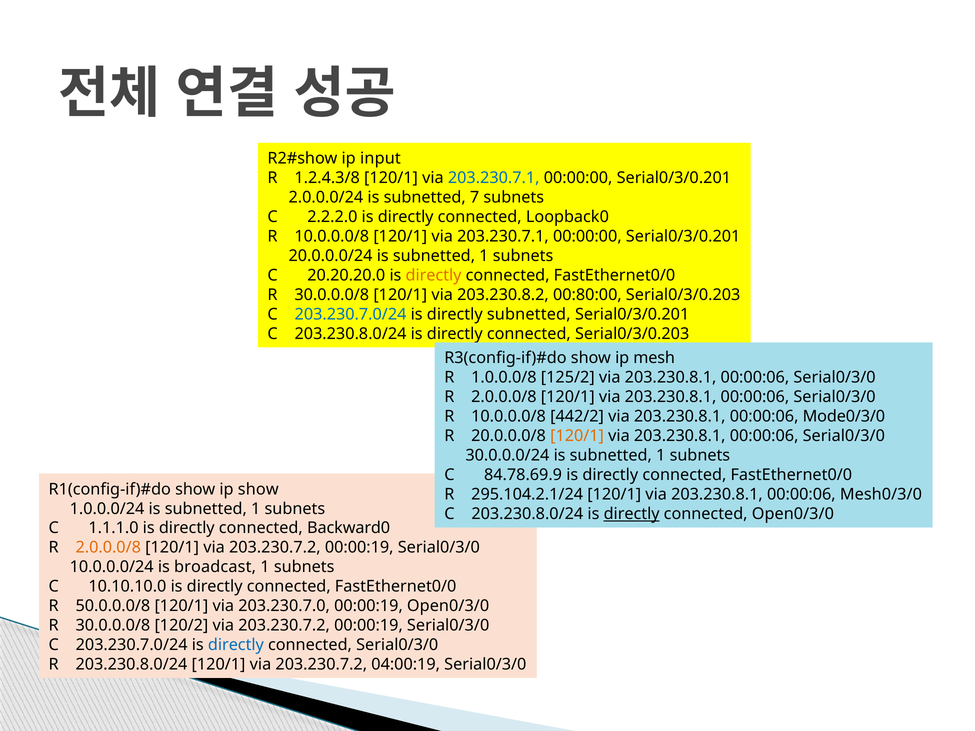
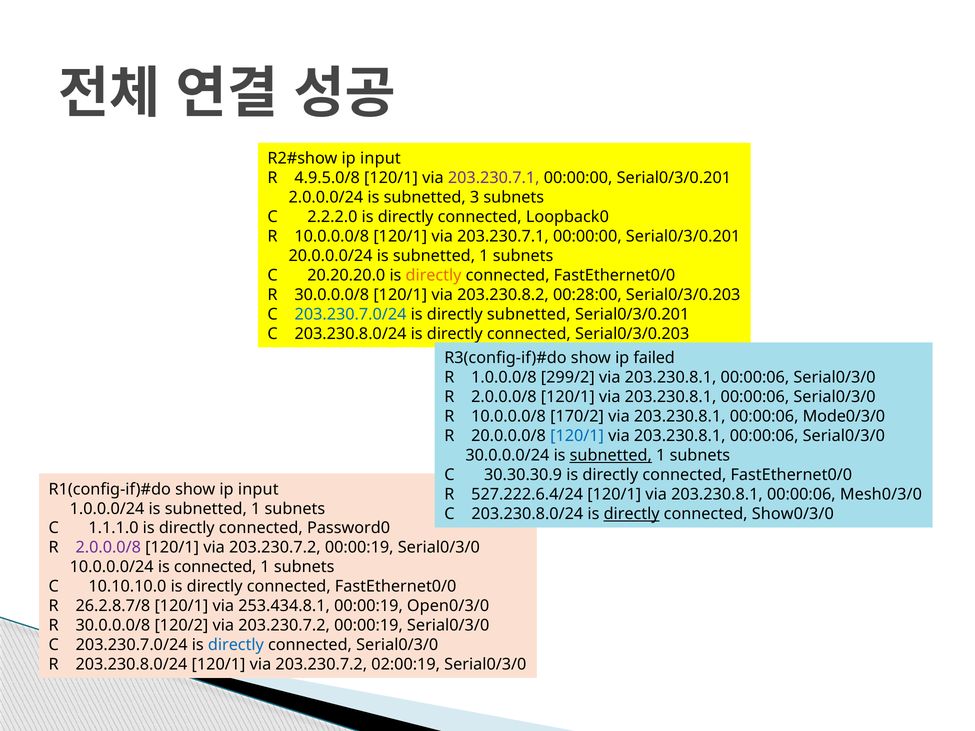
1.2.4.3/8: 1.2.4.3/8 -> 4.9.5.0/8 (327, 178)
203.230.7.1 colour: blue -> purple (494, 178)
7: 7 -> 3 (475, 198)
00:80:00: 00:80:00 -> 00:28:00 (587, 295)
mesh: mesh -> failed (654, 358)
125/2: 125/2 -> 299/2 (568, 378)
442/2: 442/2 -> 170/2 (577, 417)
120/1 colour: orange -> blue (577, 436)
subnetted underline: none -> present (611, 456)
84.78.69.9: 84.78.69.9 -> 30.30.30.9 (523, 475)
show ip show: show -> input (258, 489)
295.104.2.1/24: 295.104.2.1/24 -> 527.222.6.4/24 (527, 495)
connected Open0/3/0: Open0/3/0 -> Show0/3/0 (793, 514)
Backward0: Backward0 -> Password0 (349, 528)
2.0.0.0/8 colour: orange -> purple (108, 548)
is broadcast: broadcast -> connected (215, 567)
50.0.0.0/8: 50.0.0.0/8 -> 26.2.8.7/8 (113, 606)
203.230.7.0: 203.230.7.0 -> 253.434.8.1 (284, 606)
04:00:19: 04:00:19 -> 02:00:19 (406, 665)
